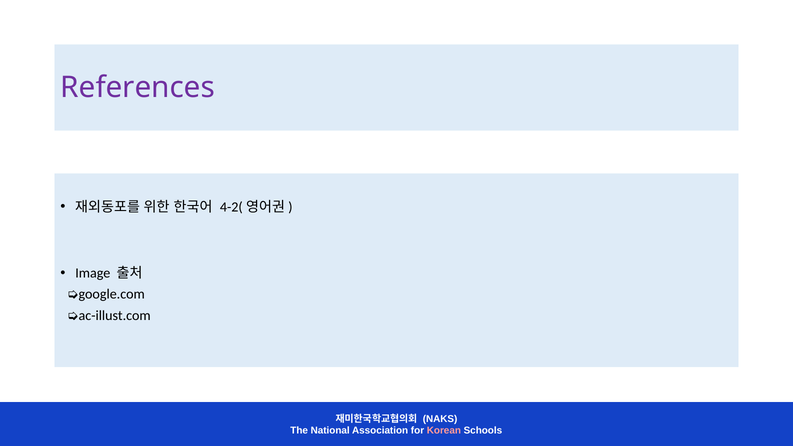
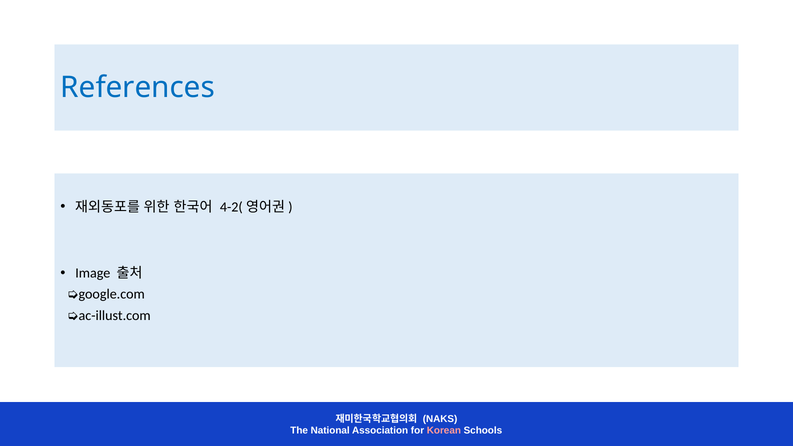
References colour: purple -> blue (138, 87)
